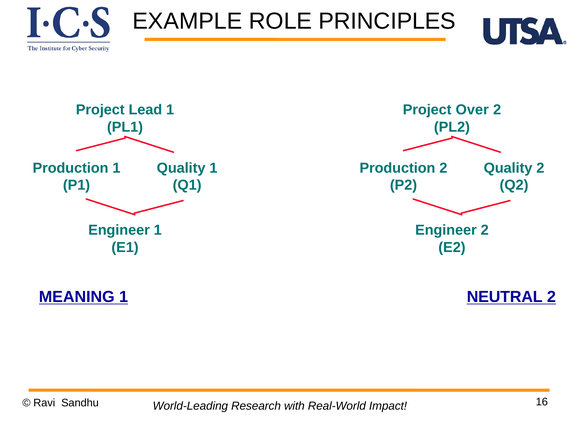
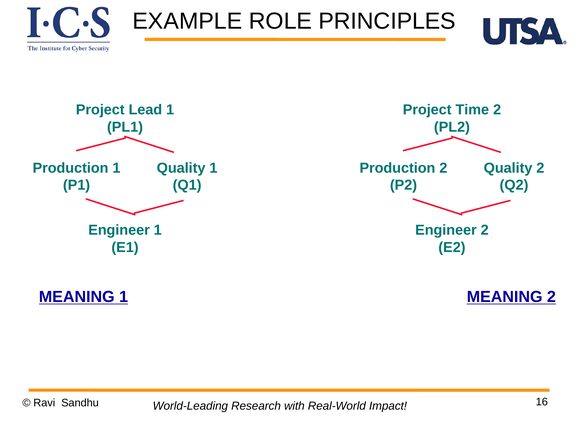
Over: Over -> Time (472, 110)
NEUTRAL: NEUTRAL -> MEANING (505, 297)
